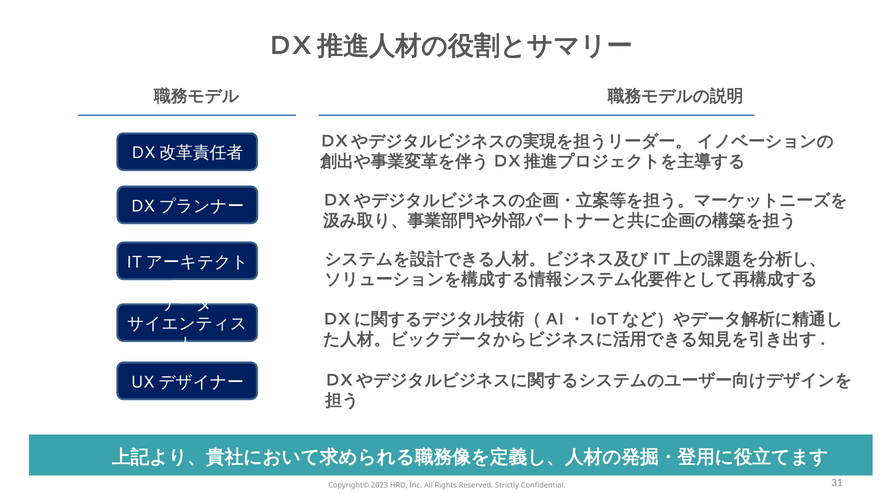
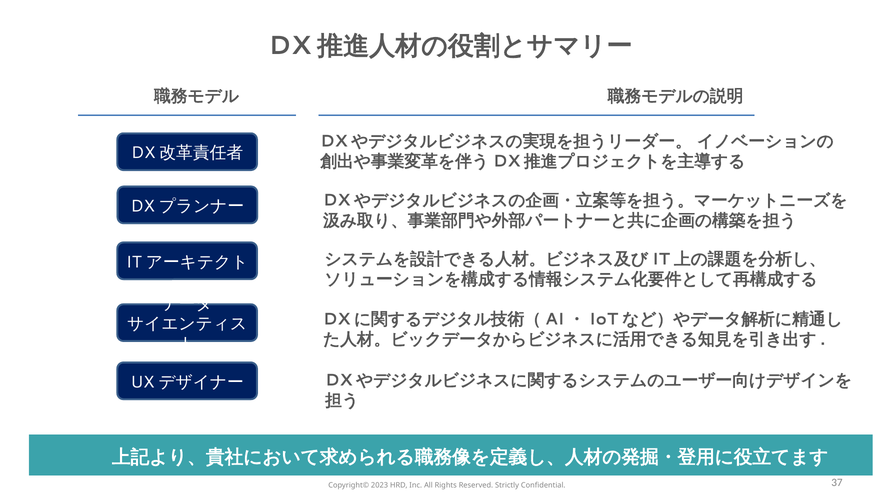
31: 31 -> 37 (837, 483)
